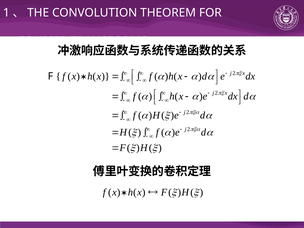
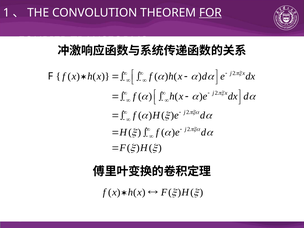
FOR underline: none -> present (210, 13)
